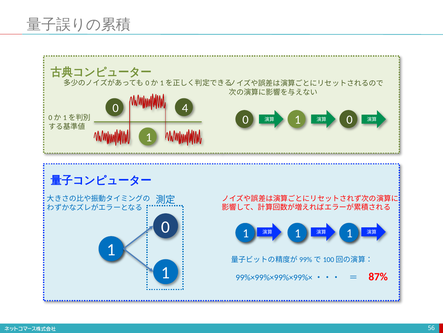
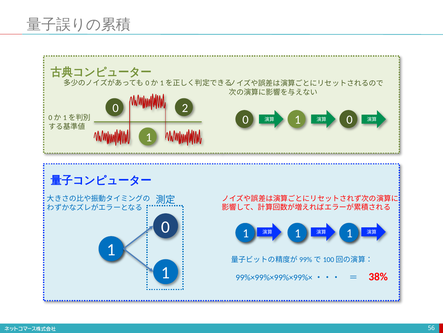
4: 4 -> 2 (185, 108)
87%: 87% -> 38% (378, 276)
